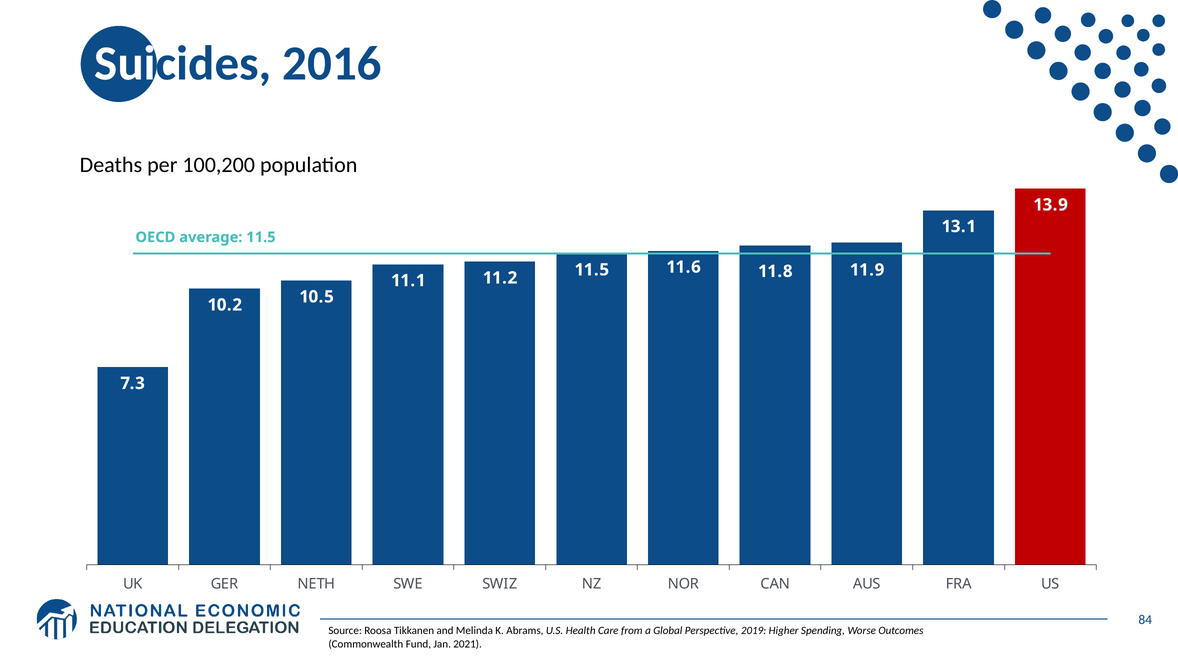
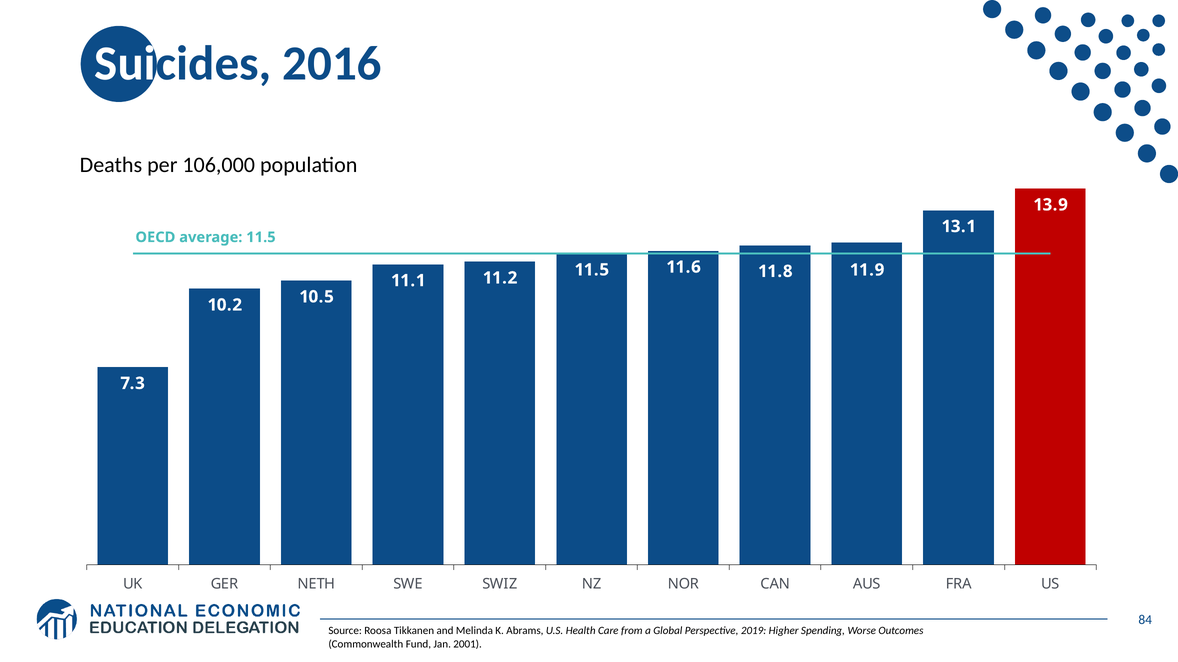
100,200: 100,200 -> 106,000 (219, 165)
2021: 2021 -> 2001 (468, 645)
